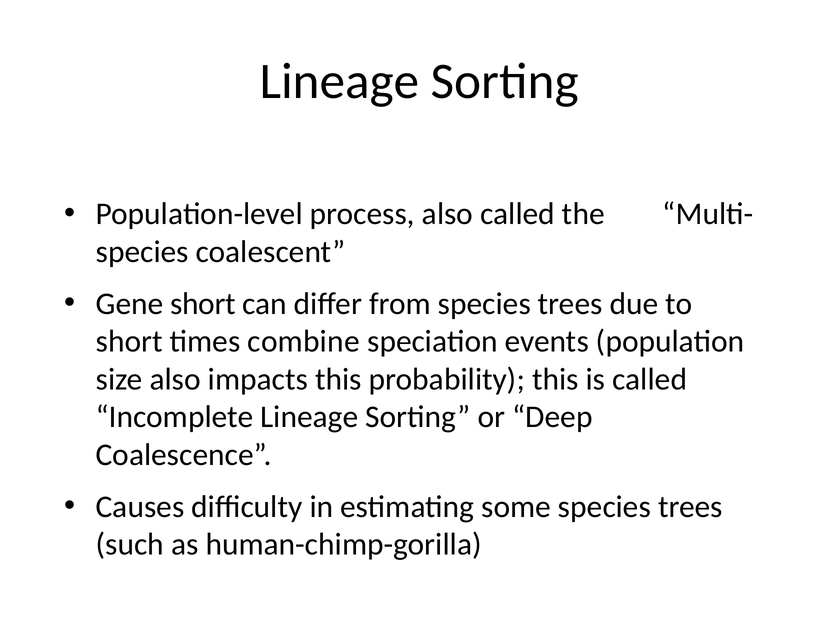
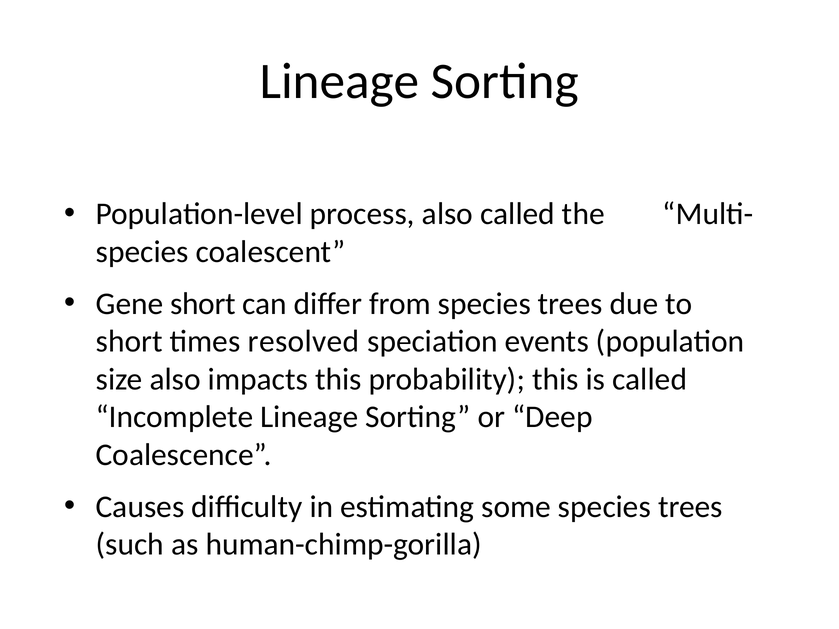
combine: combine -> resolved (304, 342)
